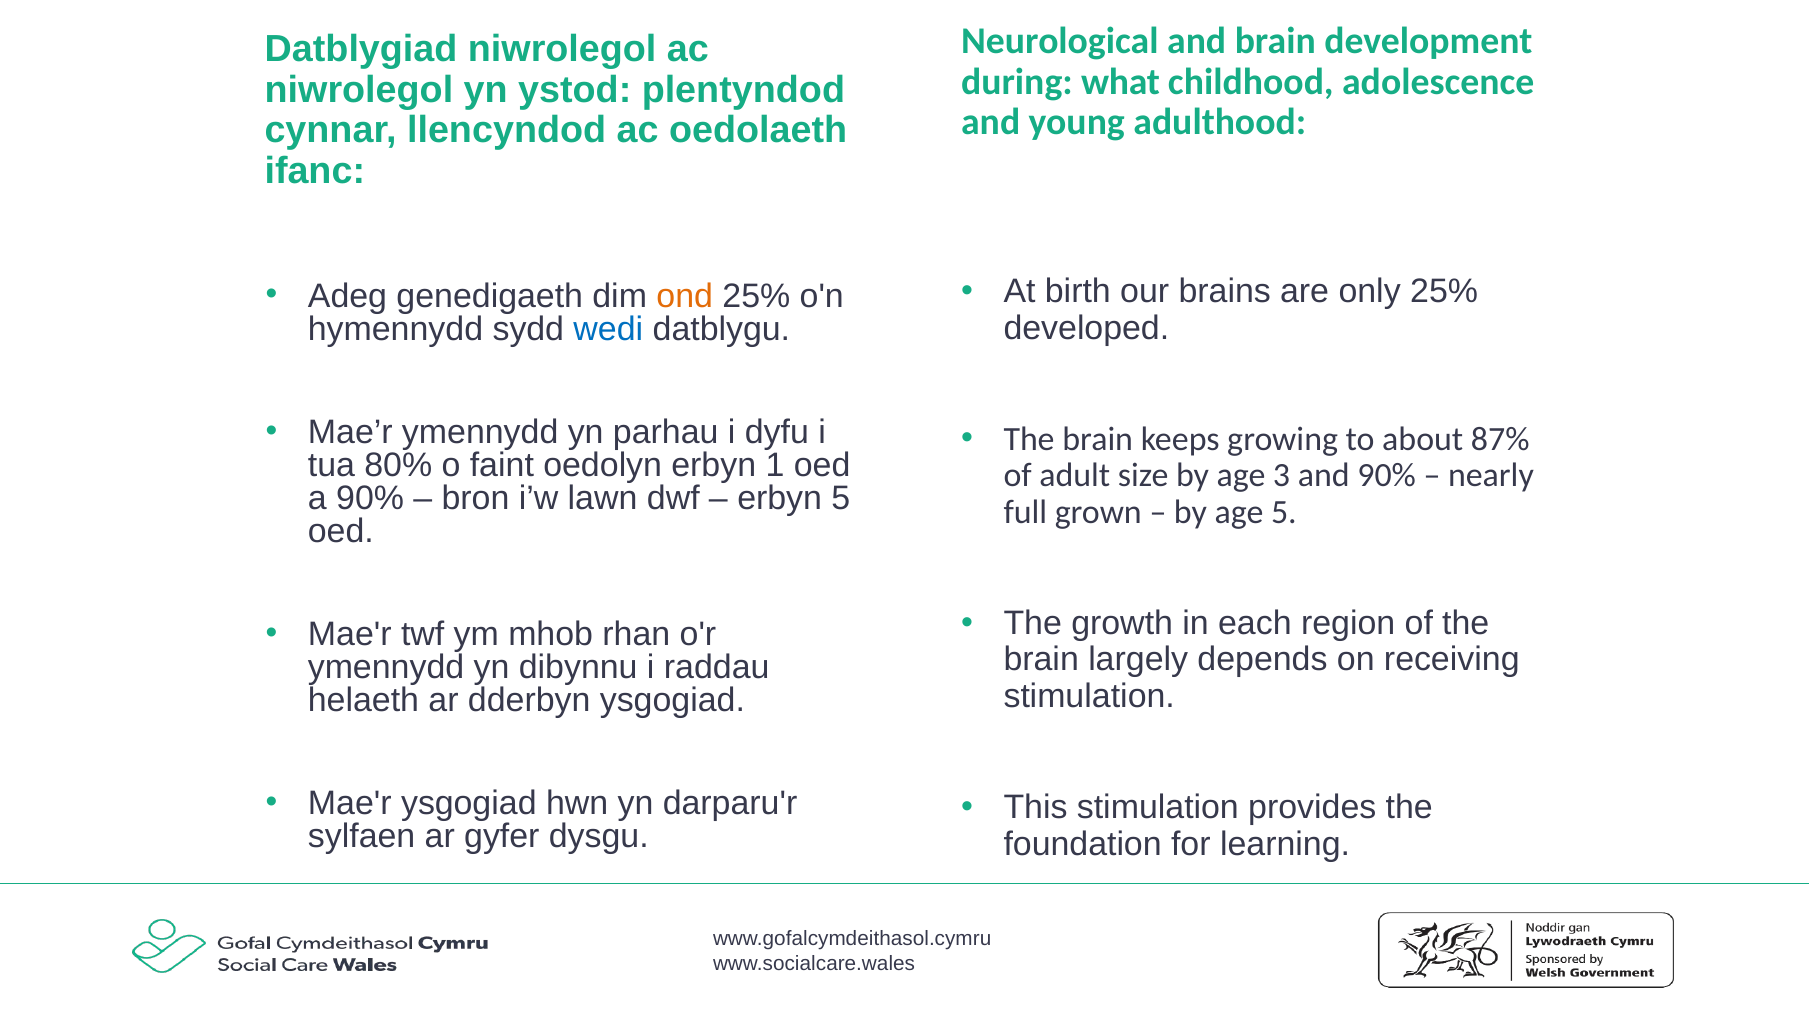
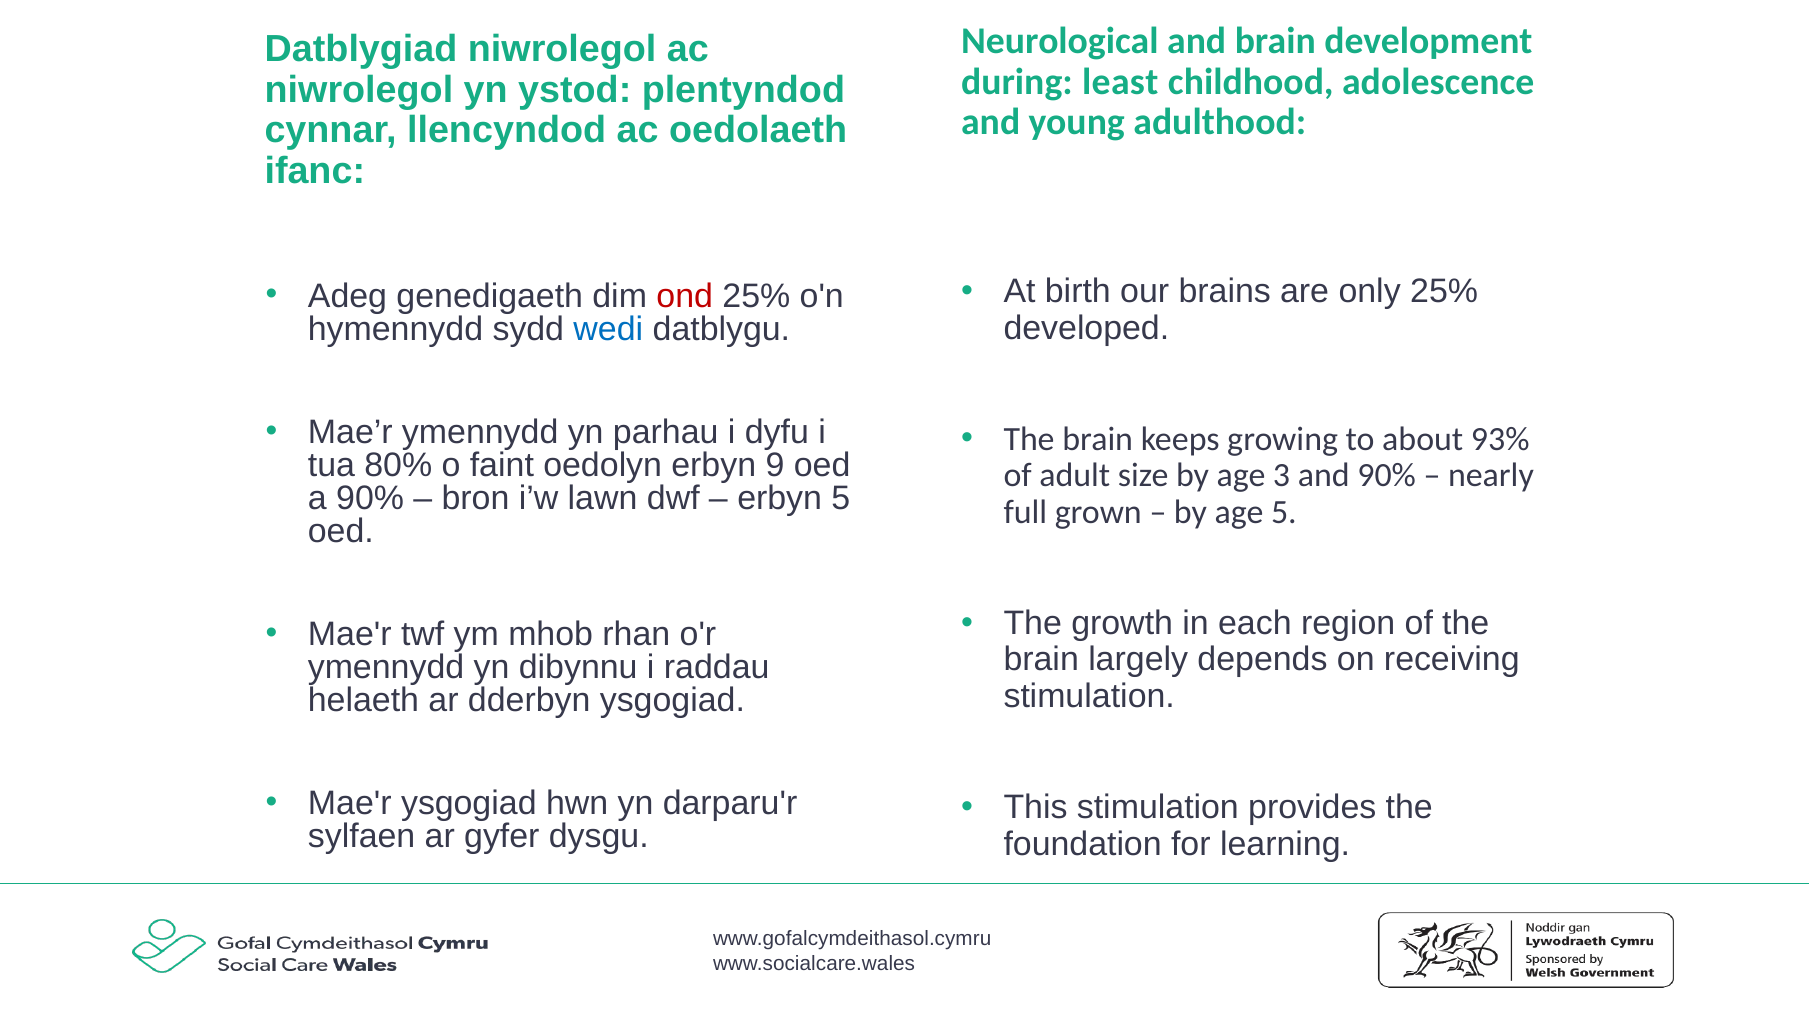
what: what -> least (1120, 82)
ond colour: orange -> red (685, 296)
87%: 87% -> 93% (1500, 439)
1: 1 -> 9 (775, 466)
